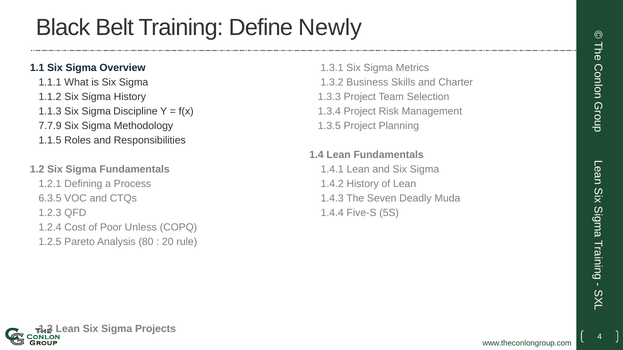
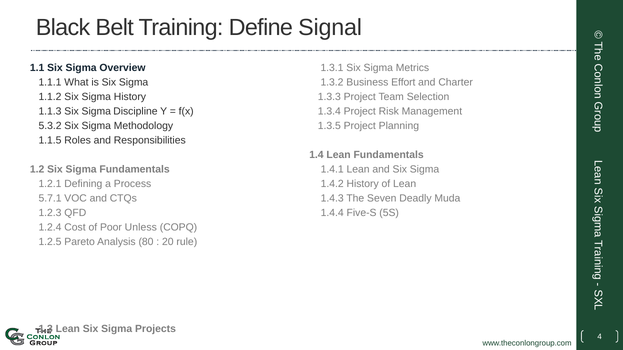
Newly: Newly -> Signal (330, 28)
Skills: Skills -> Effort (403, 82)
7.7.9: 7.7.9 -> 5.3.2 (50, 126)
6.3.5: 6.3.5 -> 5.7.1 (50, 198)
